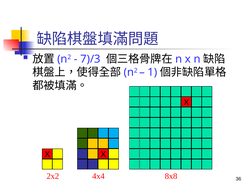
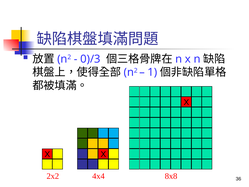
7)/3: 7)/3 -> 0)/3 (90, 59)
